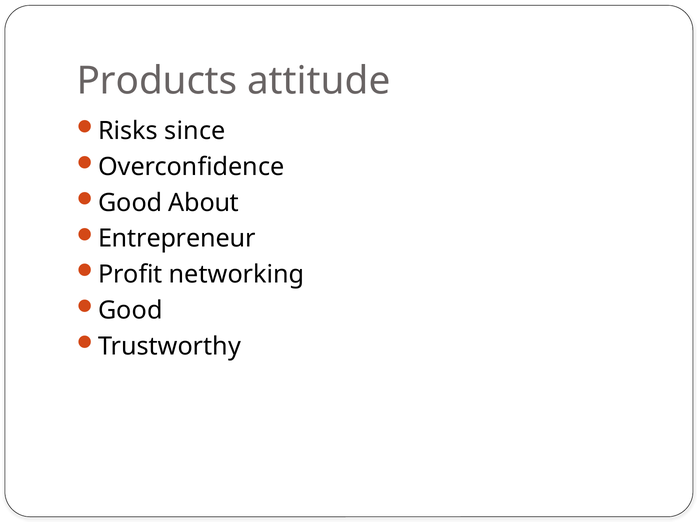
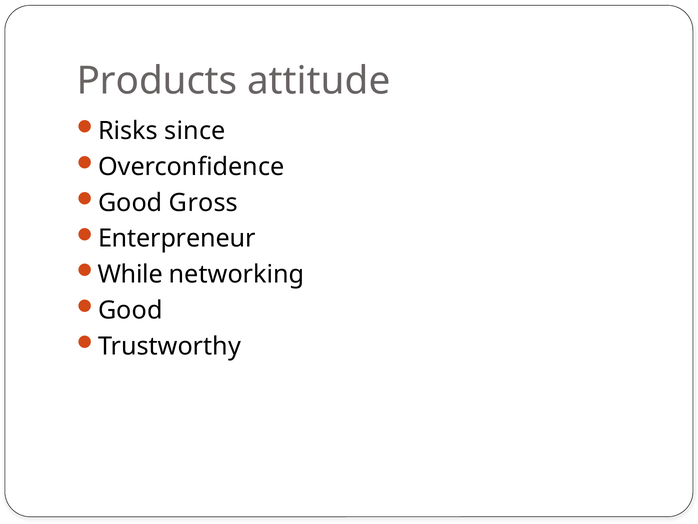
About: About -> Gross (203, 203)
Entrepreneur: Entrepreneur -> Enterpreneur (177, 238)
Profit: Profit -> While (130, 274)
